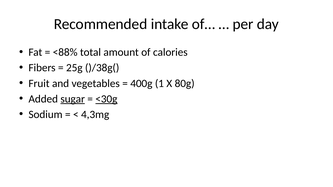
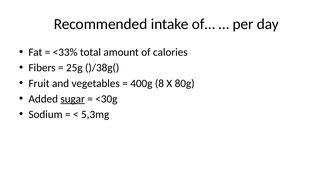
<88%: <88% -> <33% (65, 52)
1: 1 -> 8 (159, 83)
<30g underline: present -> none (106, 99)
4,3mg: 4,3mg -> 5,3mg (95, 115)
